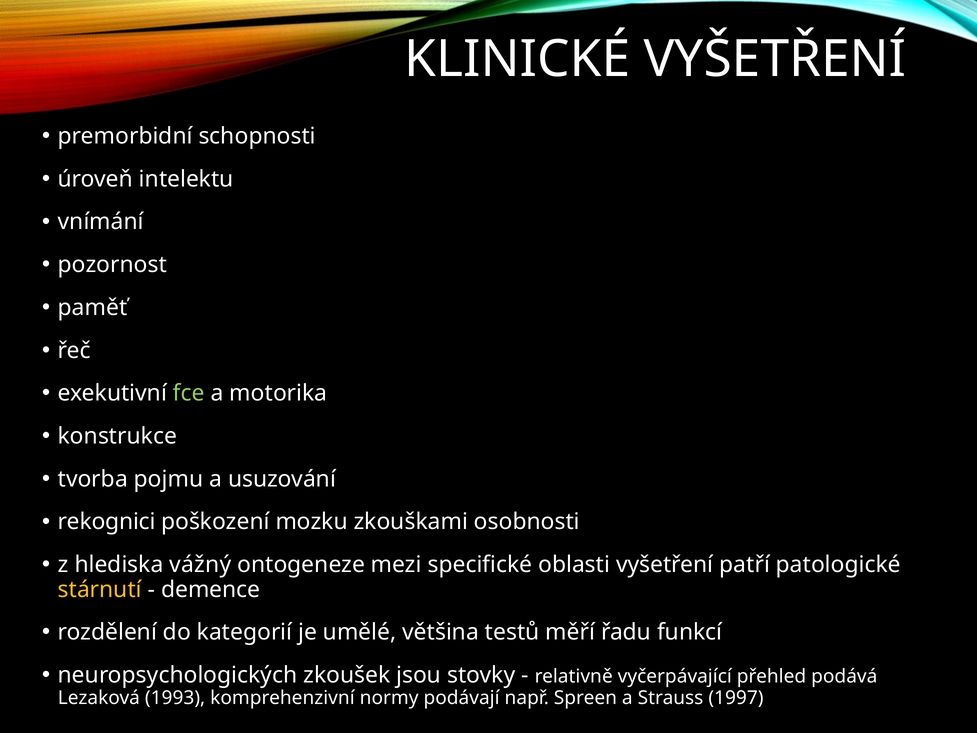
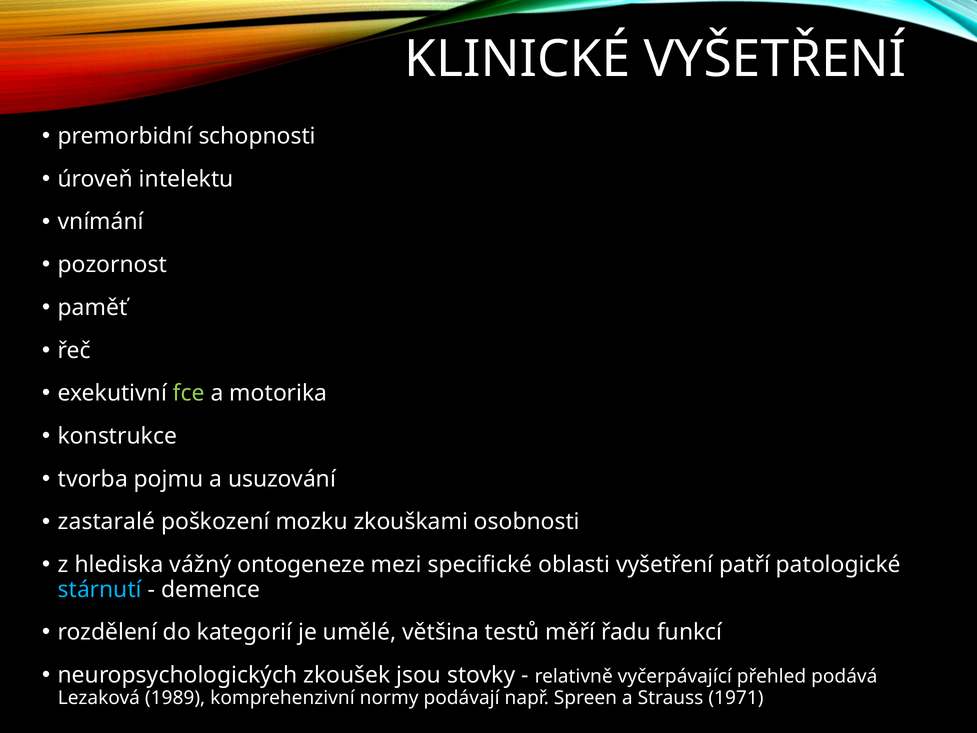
rekognici: rekognici -> zastaralé (106, 522)
stárnutí colour: yellow -> light blue (100, 589)
1993: 1993 -> 1989 (175, 698)
1997: 1997 -> 1971 (736, 698)
